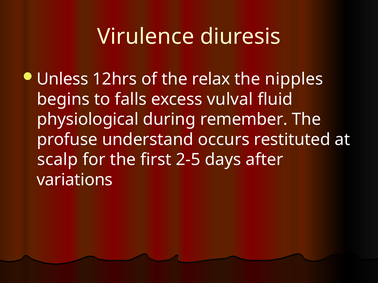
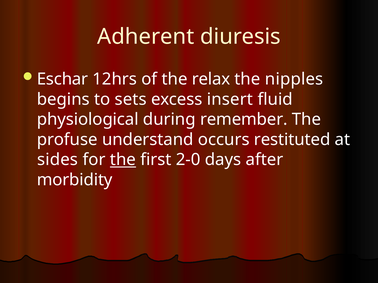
Virulence: Virulence -> Adherent (146, 37)
Unless: Unless -> Eschar (63, 79)
falls: falls -> sets (131, 99)
vulval: vulval -> insert (230, 99)
scalp: scalp -> sides (58, 160)
the underline: none -> present (123, 160)
2-5: 2-5 -> 2-0 (188, 160)
variations: variations -> morbidity (75, 180)
